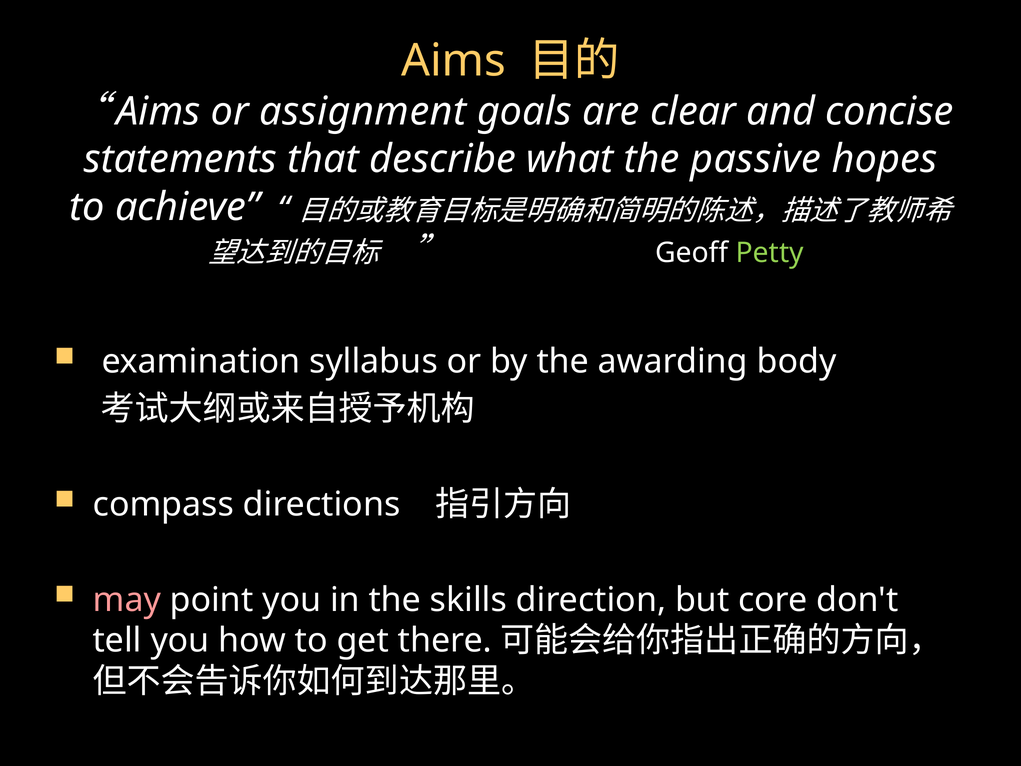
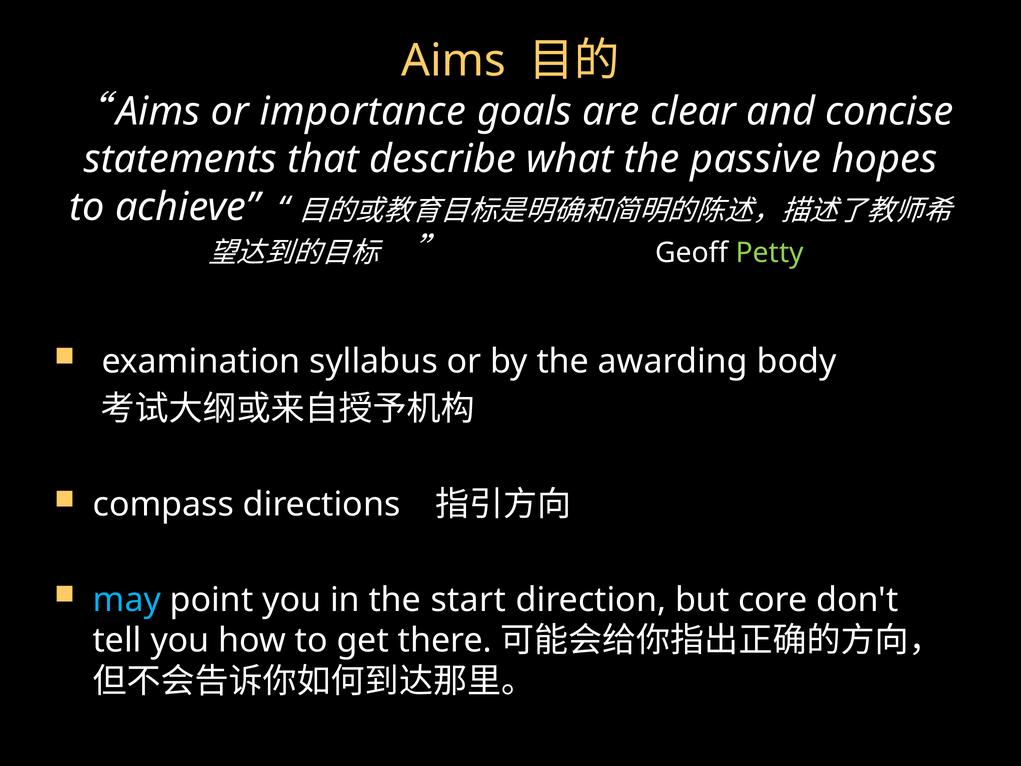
assignment: assignment -> importance (363, 112)
may colour: pink -> light blue (127, 600)
skills: skills -> start (468, 600)
